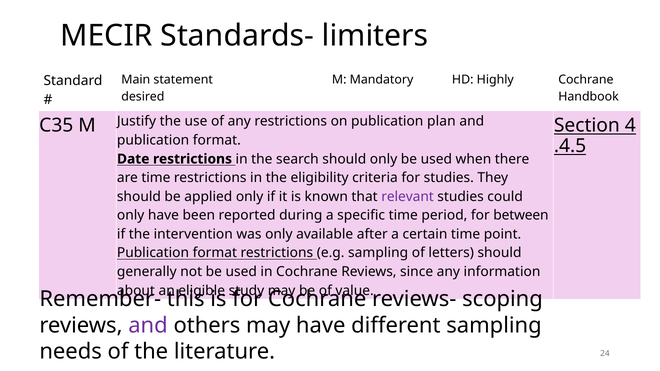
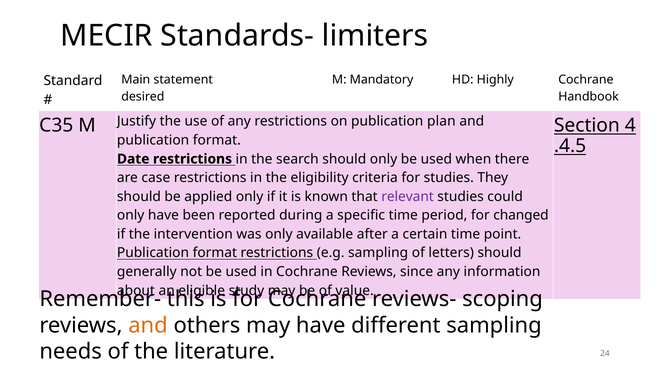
are time: time -> case (156, 178)
between: between -> changed (521, 215)
and colour: purple -> orange (148, 325)
